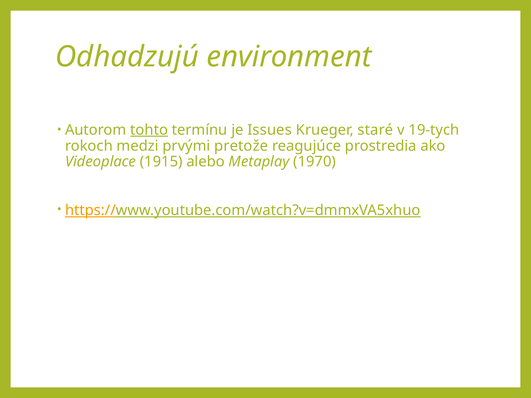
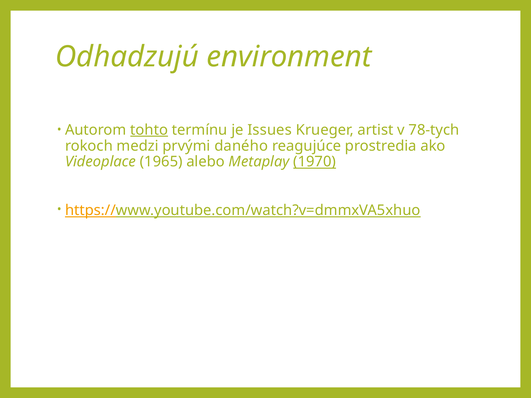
staré: staré -> artist (376, 130)
19-tych: 19-tych -> 78-tych (434, 130)
pretože: pretože -> daného (241, 146)
1915: 1915 -> 1965 (161, 162)
1970 underline: none -> present (315, 162)
